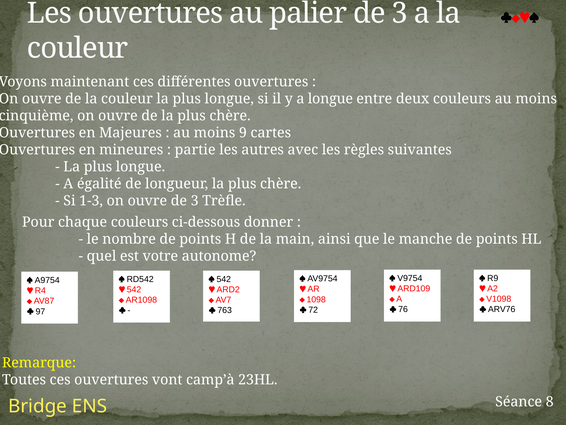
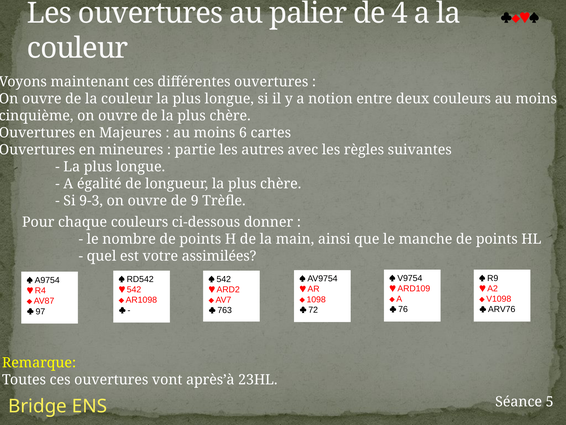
palier de 3: 3 -> 4 (400, 13)
a longue: longue -> notion (330, 99)
9: 9 -> 6 (243, 133)
1-3: 1-3 -> 9-3 (91, 201)
ouvre de 3: 3 -> 9 (195, 201)
autonome: autonome -> assimilées (219, 256)
camp’à: camp’à -> après’à (210, 379)
8: 8 -> 5 (550, 401)
